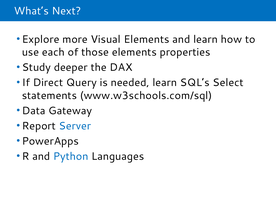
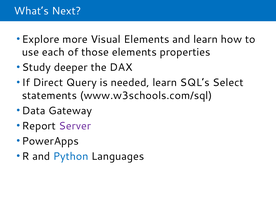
Server colour: blue -> purple (75, 126)
